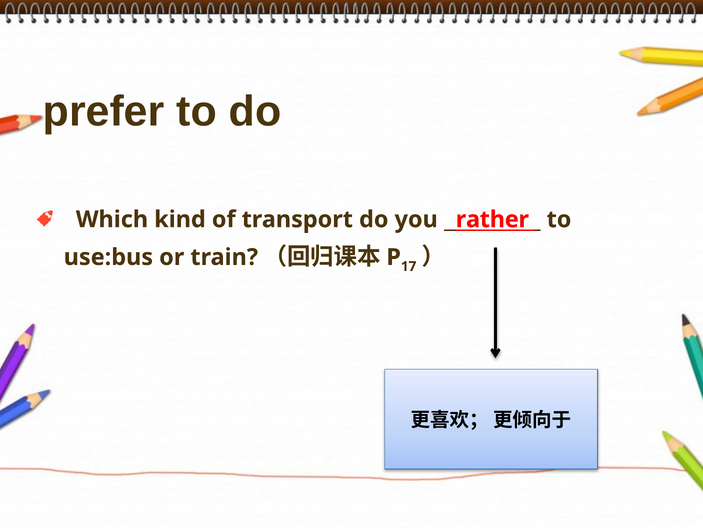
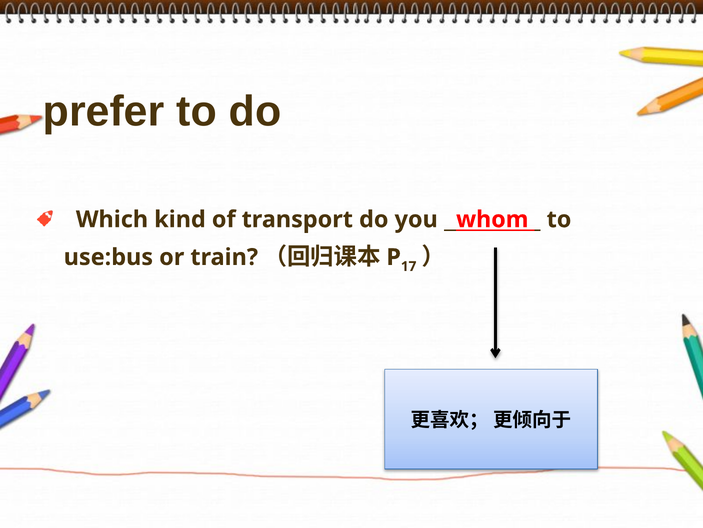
rather: rather -> whom (492, 219)
